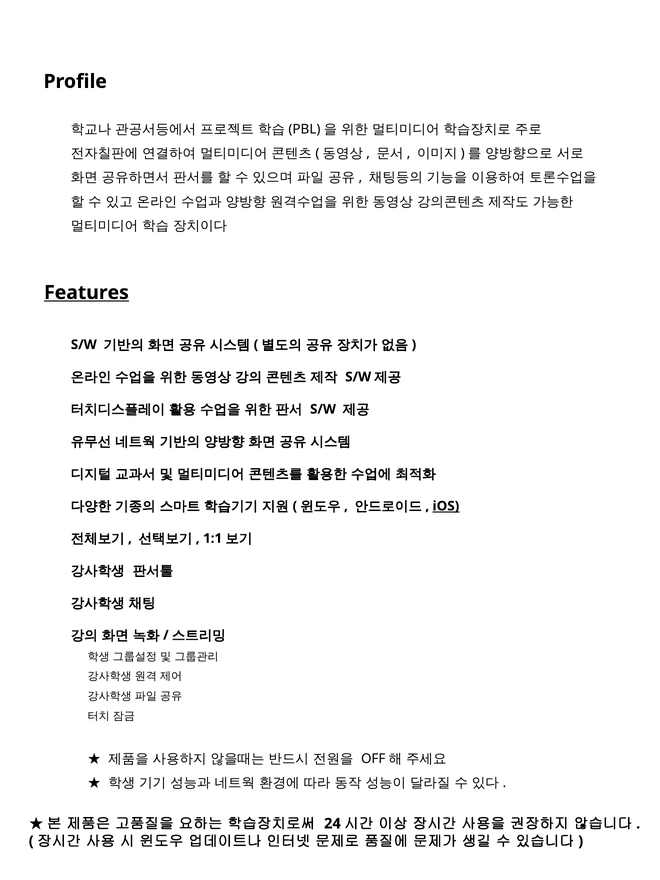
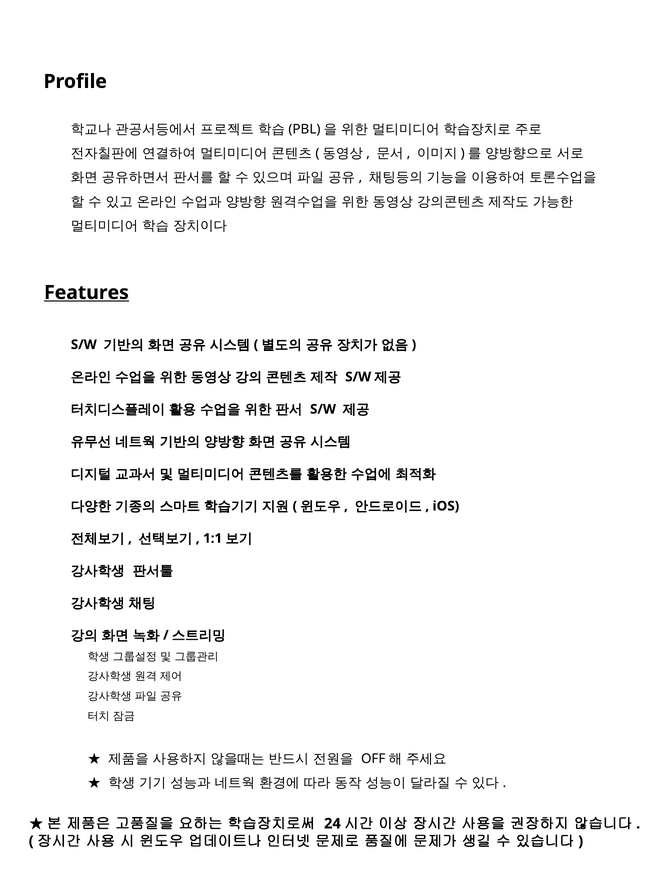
iOS underline: present -> none (446, 506)
